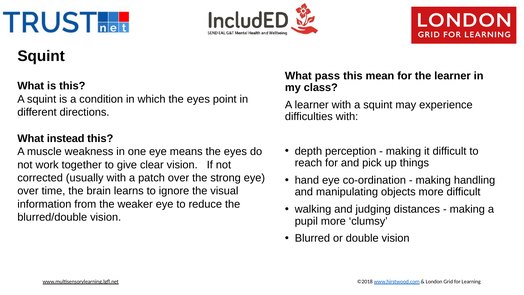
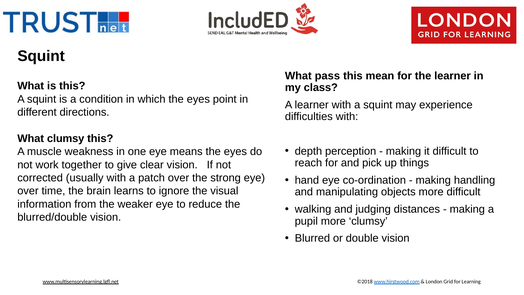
What instead: instead -> clumsy (66, 138)
